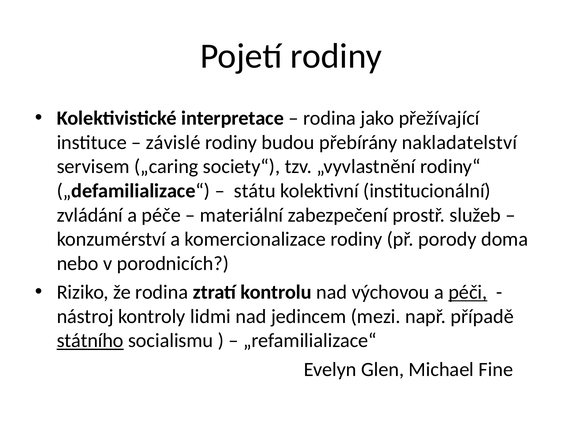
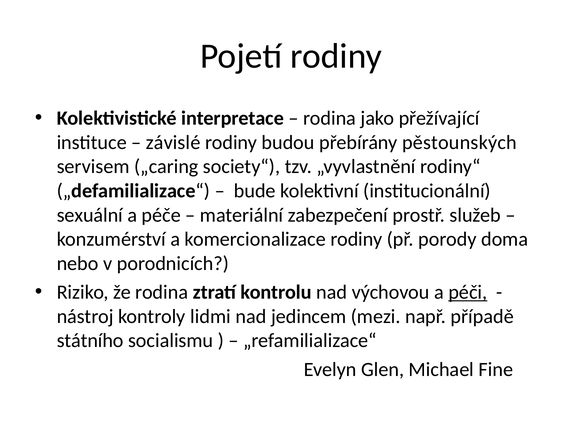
nakladatelství: nakladatelství -> pěstounských (459, 143)
státu: státu -> bude (255, 191)
zvládání: zvládání -> sexuální (90, 215)
státního underline: present -> none (90, 341)
